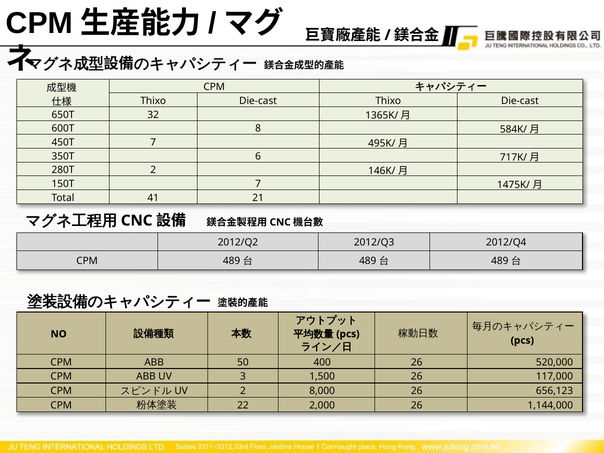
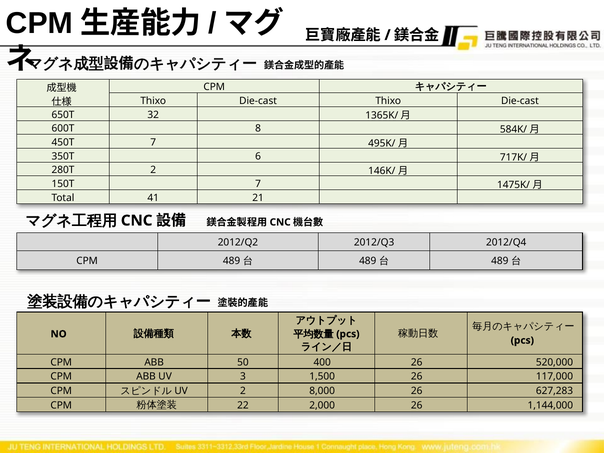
656,123: 656,123 -> 627,283 (554, 391)
